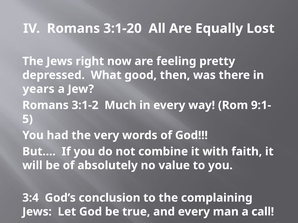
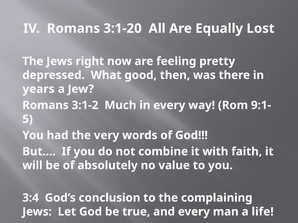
call: call -> life (263, 212)
